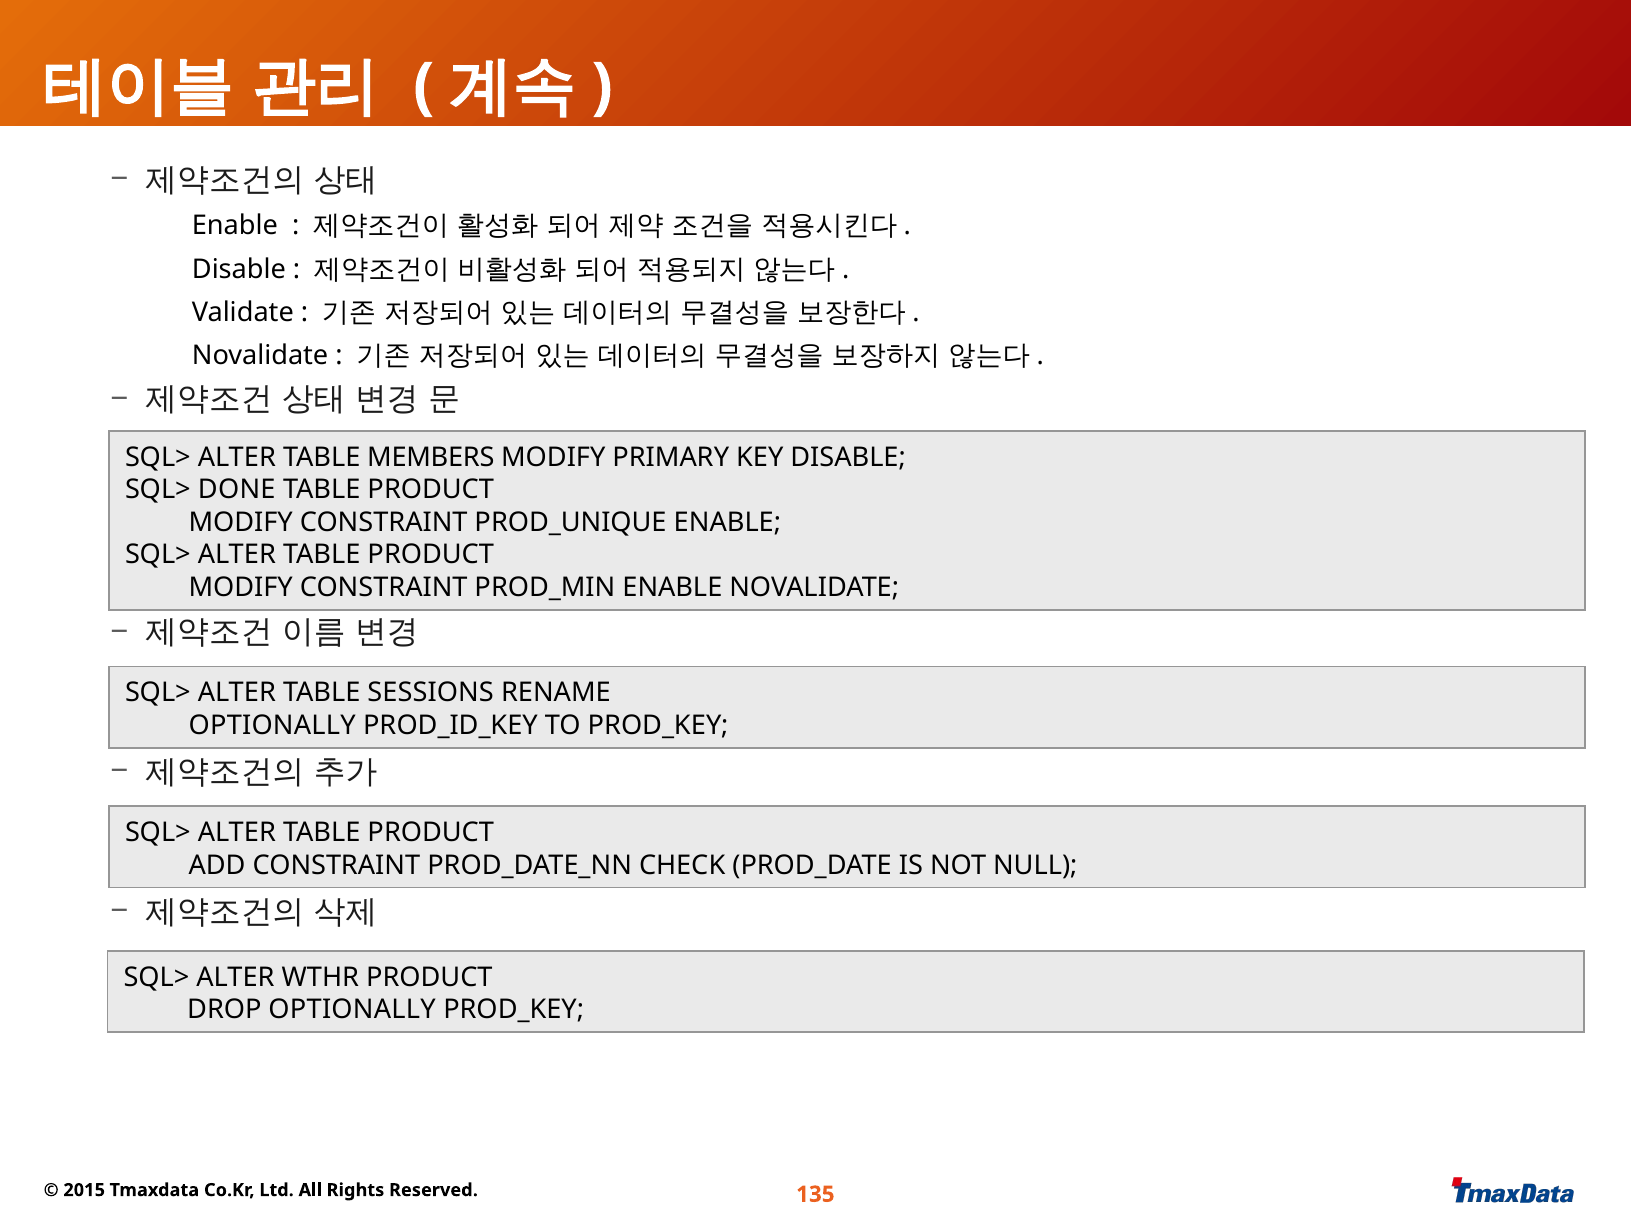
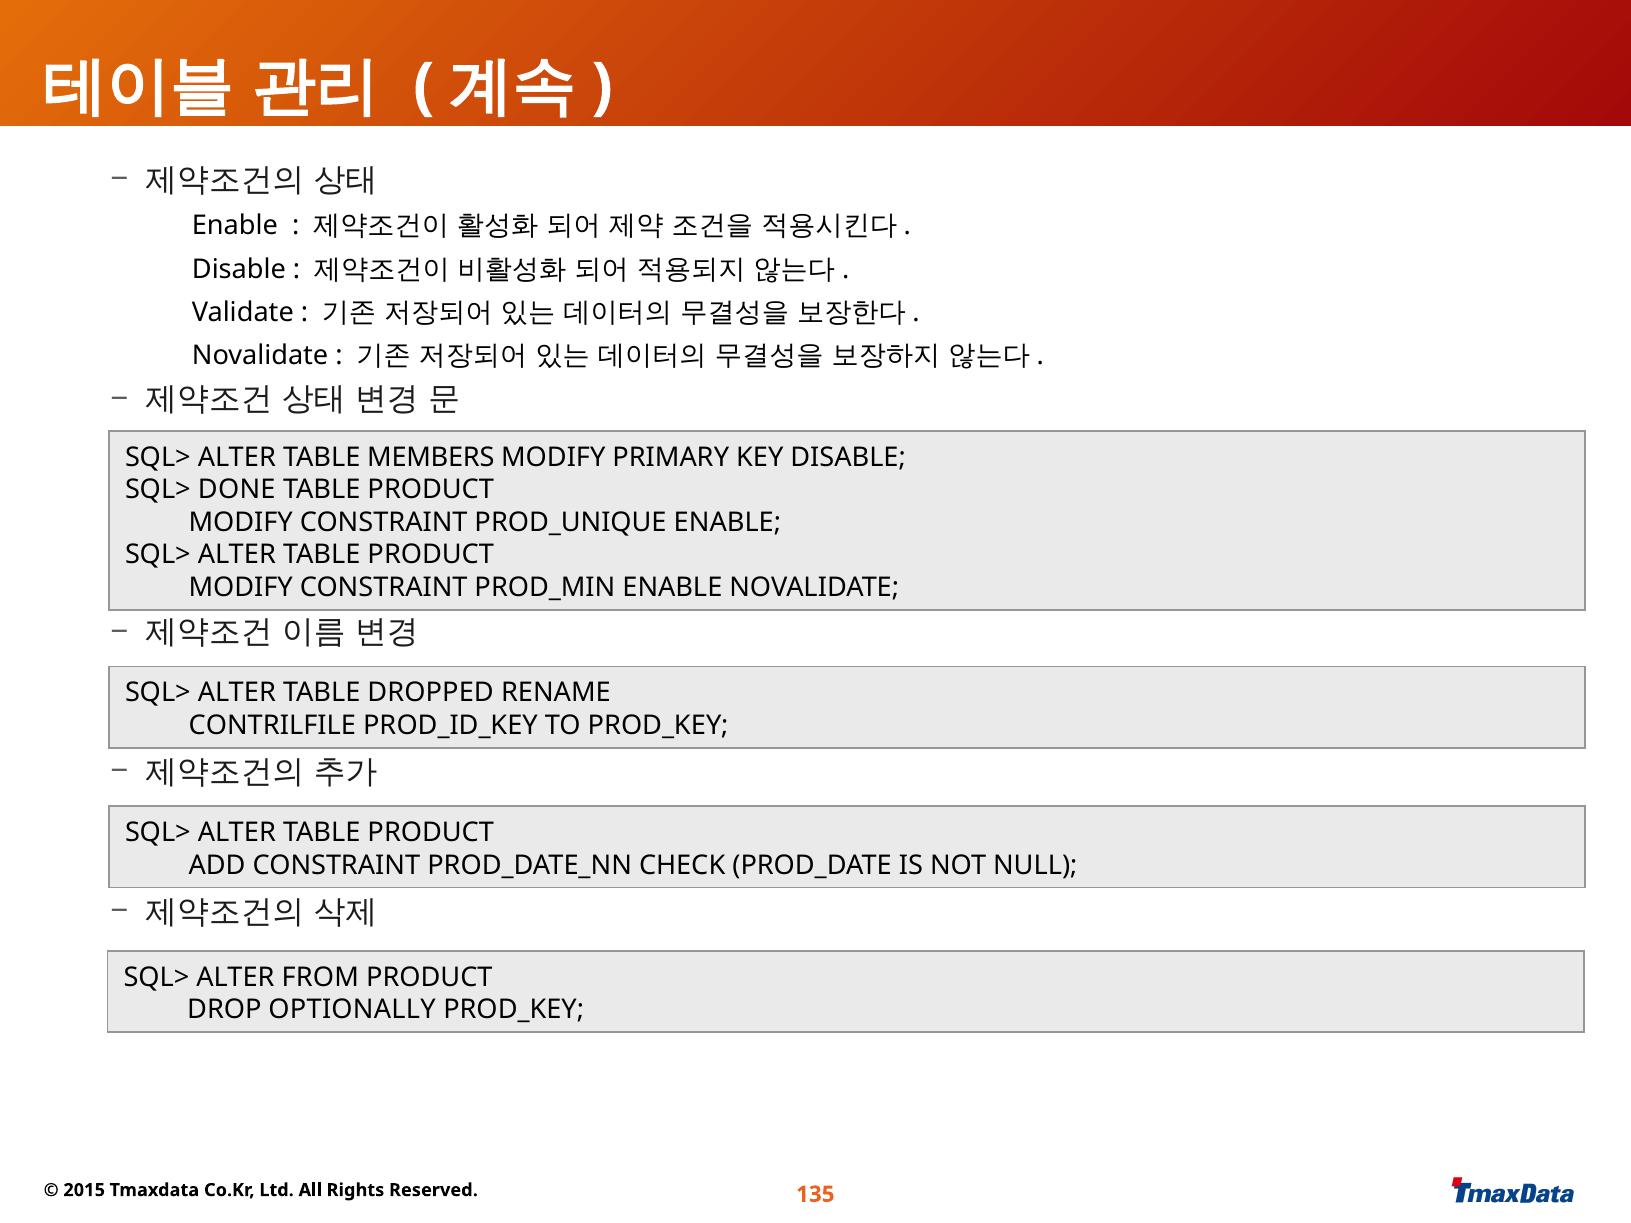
SESSIONS: SESSIONS -> DROPPED (431, 693)
OPTIONALLY: OPTIONALLY -> CONTRILFILE (272, 726)
WTHR: WTHR -> FROM (320, 977)
